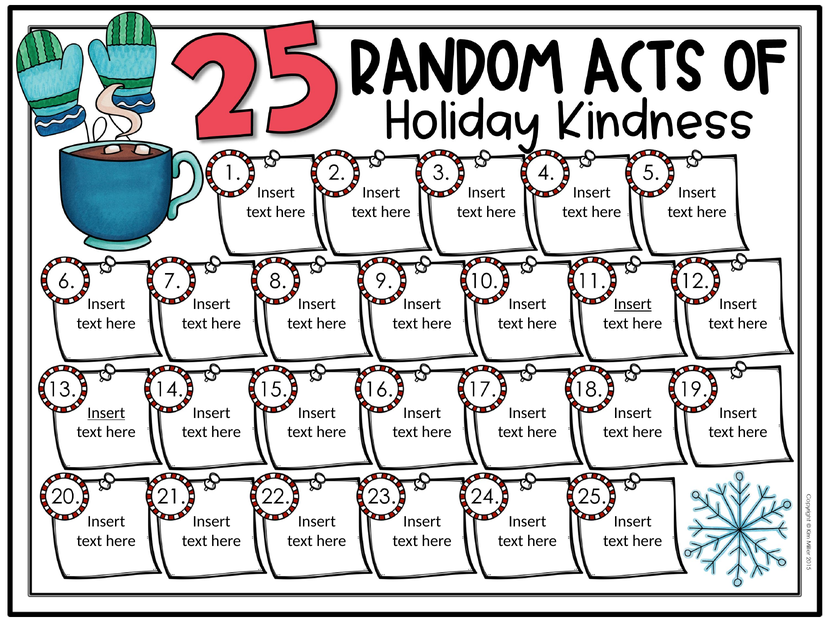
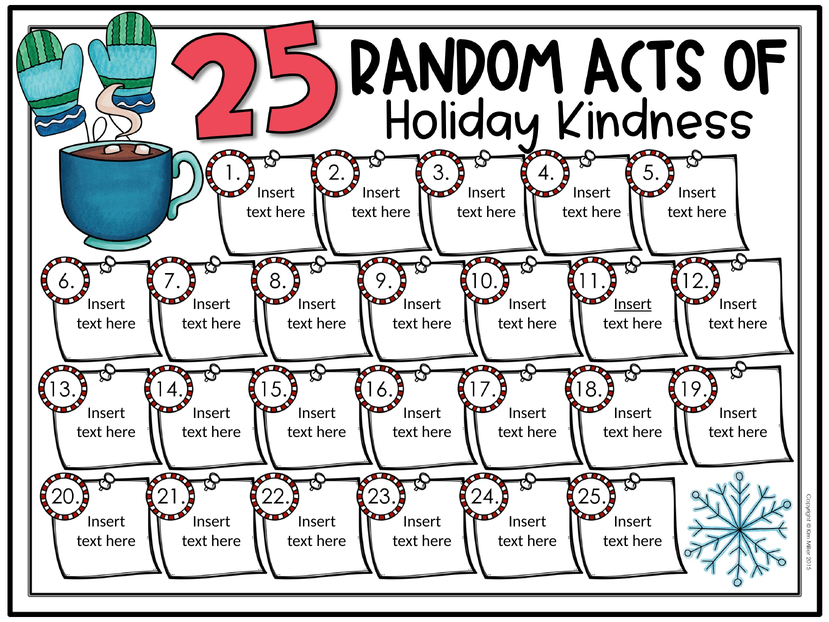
Insert underline: present -> none (106, 413)
